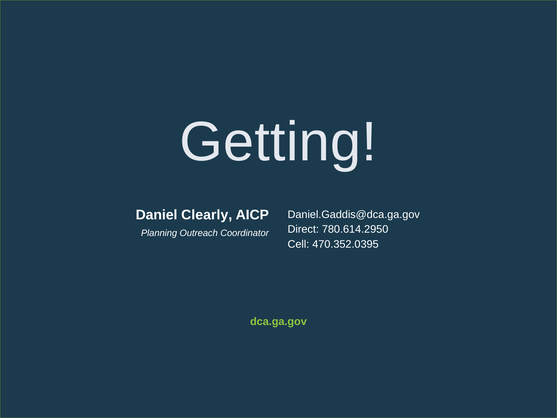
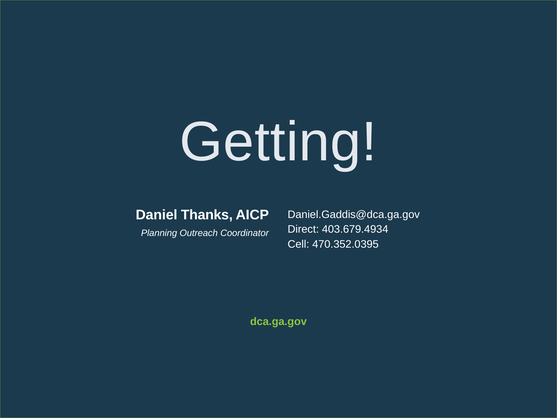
Clearly: Clearly -> Thanks (207, 215)
780.614.2950: 780.614.2950 -> 403.679.4934 (355, 229)
